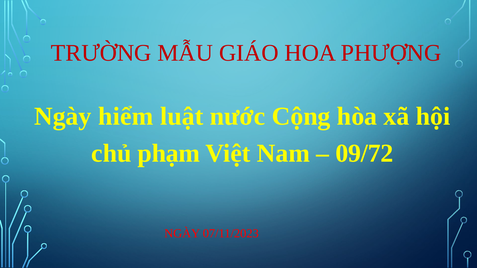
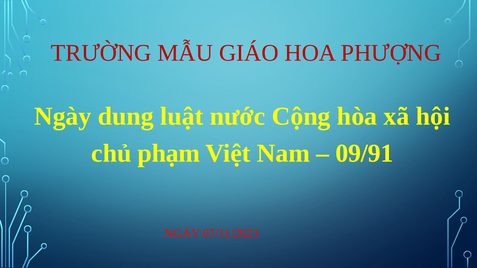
hiểm: hiểm -> dung (126, 116)
09/72: 09/72 -> 09/91 (364, 154)
